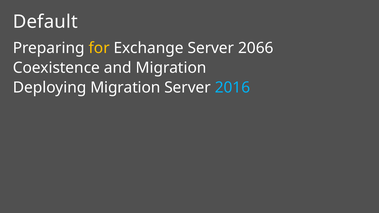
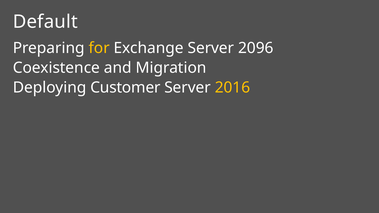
2066: 2066 -> 2096 (256, 48)
Deploying Migration: Migration -> Customer (125, 88)
2016 colour: light blue -> yellow (232, 88)
